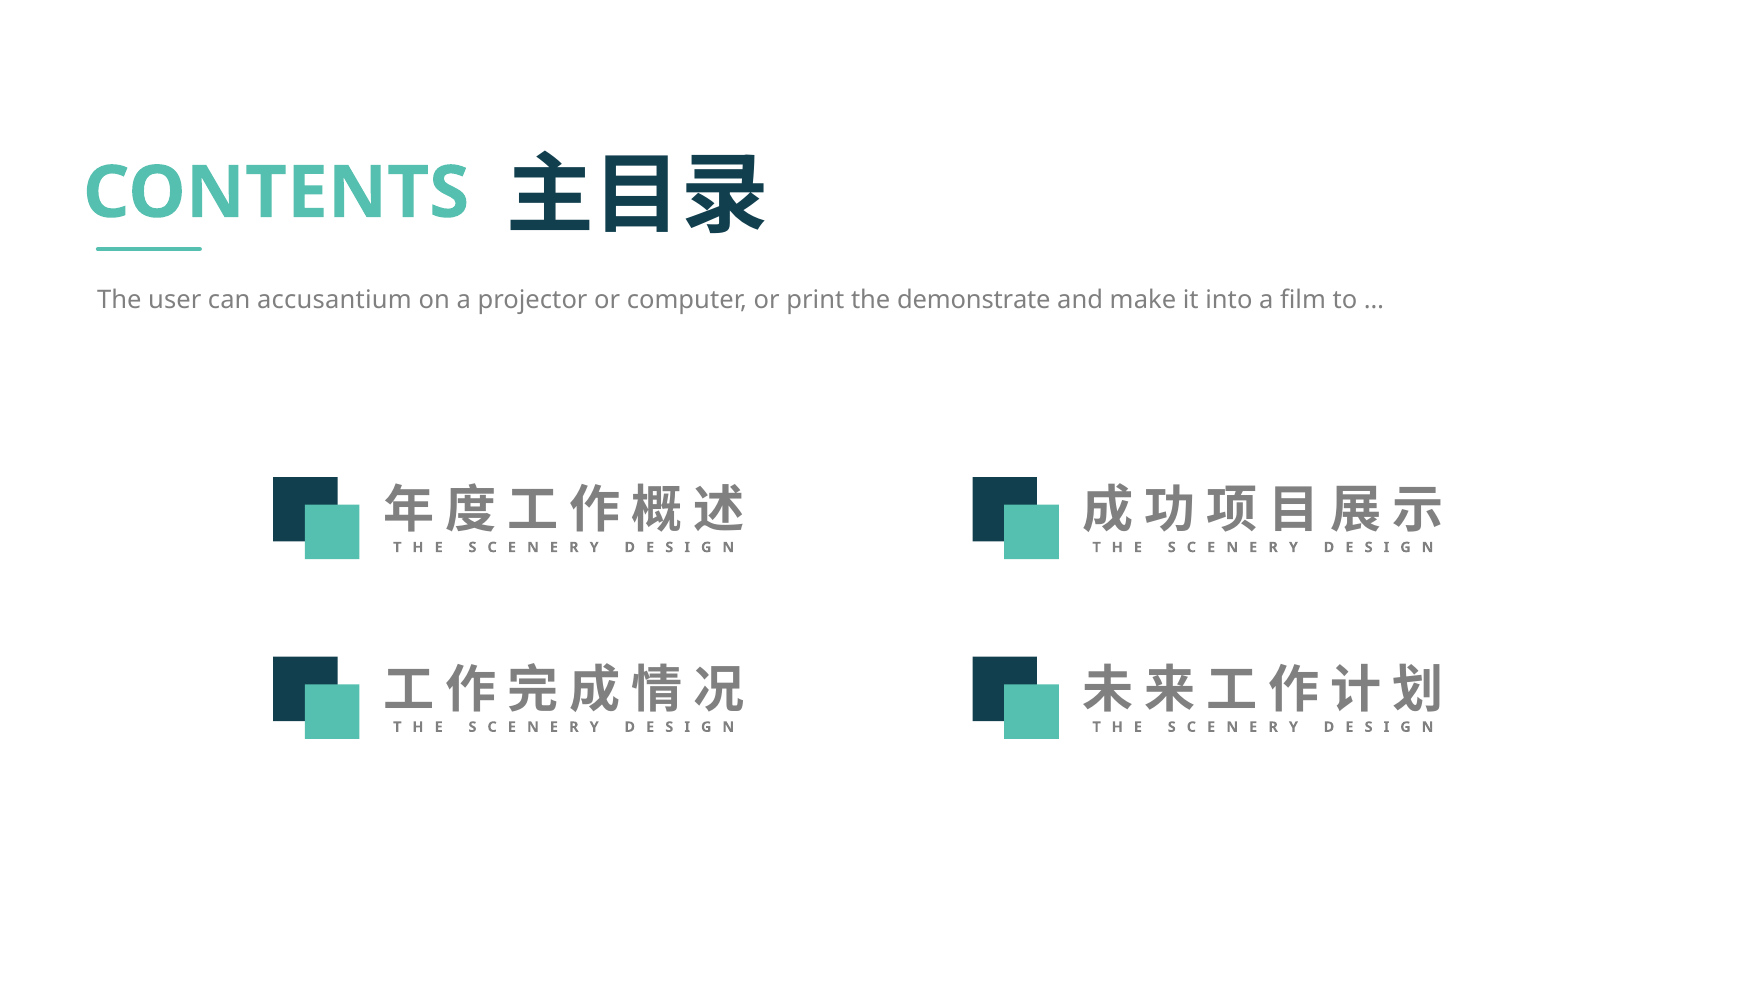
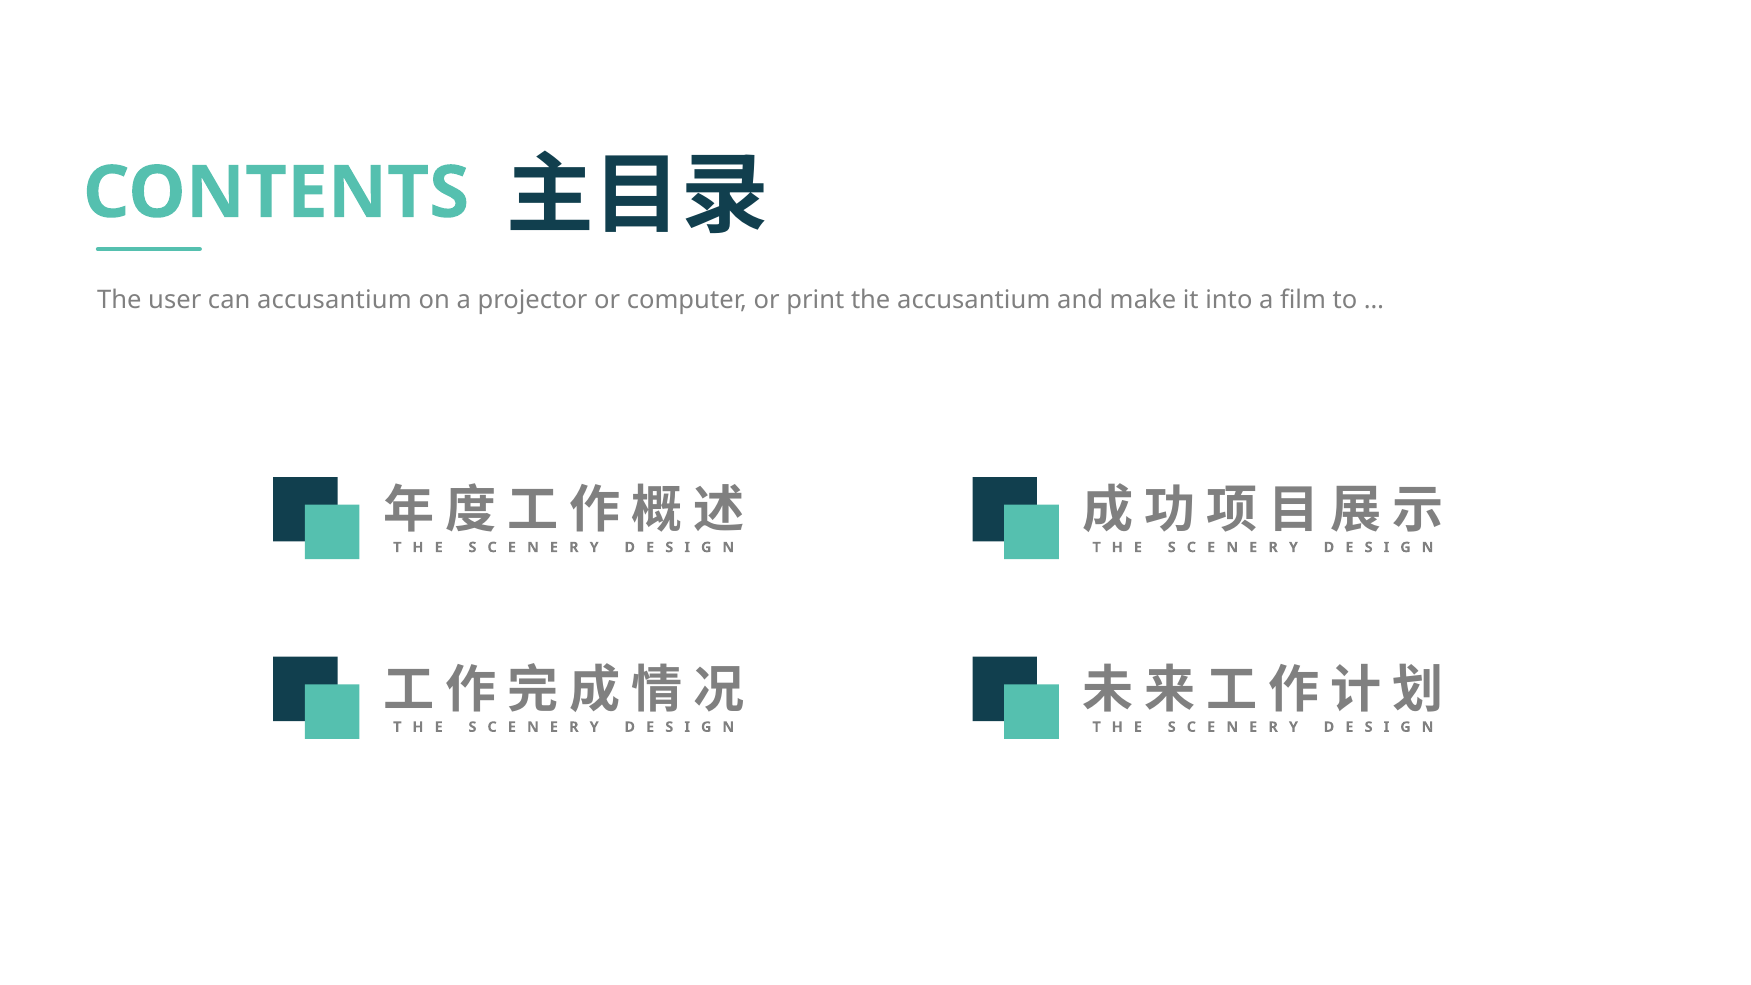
the demonstrate: demonstrate -> accusantium (974, 300)
